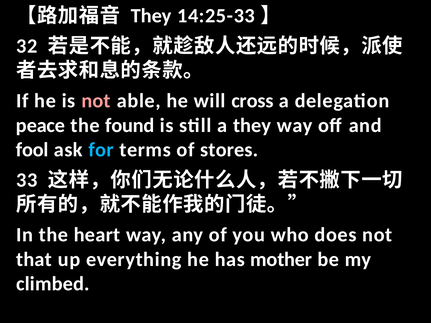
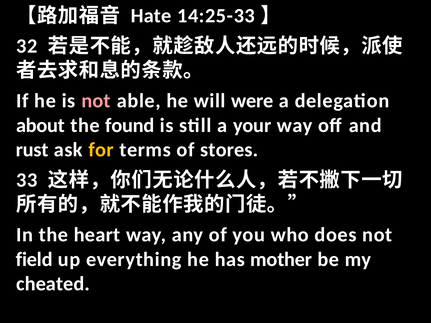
They: They -> Hate (151, 16)
cross: cross -> were (252, 101)
peace: peace -> about (41, 125)
a they: they -> your (252, 125)
fool: fool -> rust (32, 150)
for colour: light blue -> yellow (101, 150)
that: that -> field (34, 260)
climbed: climbed -> cheated (53, 284)
